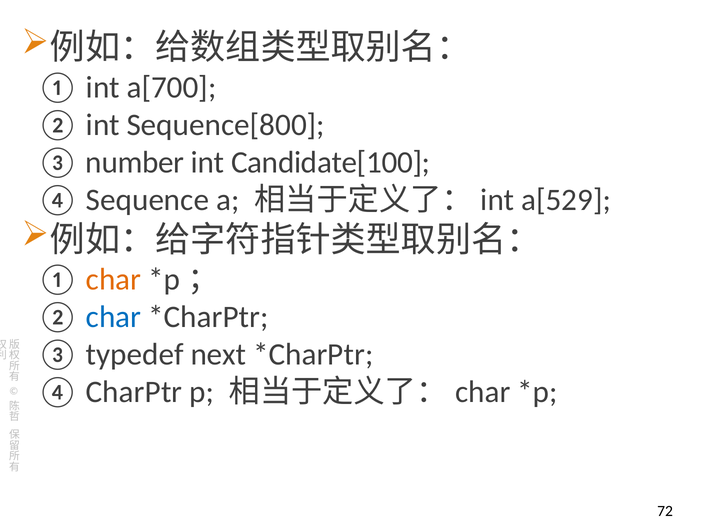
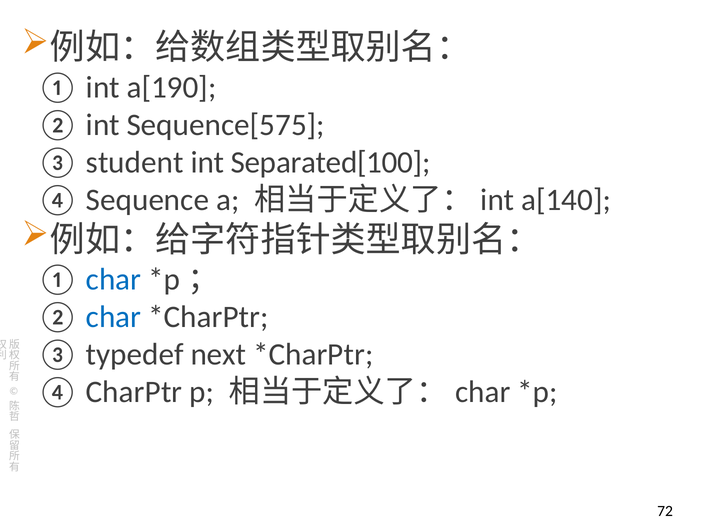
a[700: a[700 -> a[190 (171, 87)
Sequence[800: Sequence[800 -> Sequence[575 (226, 125)
number: number -> student (135, 162)
Candidate[100: Candidate[100 -> Separated[100 (331, 162)
a[529: a[529 -> a[140 (566, 200)
char colour: orange -> blue (114, 279)
